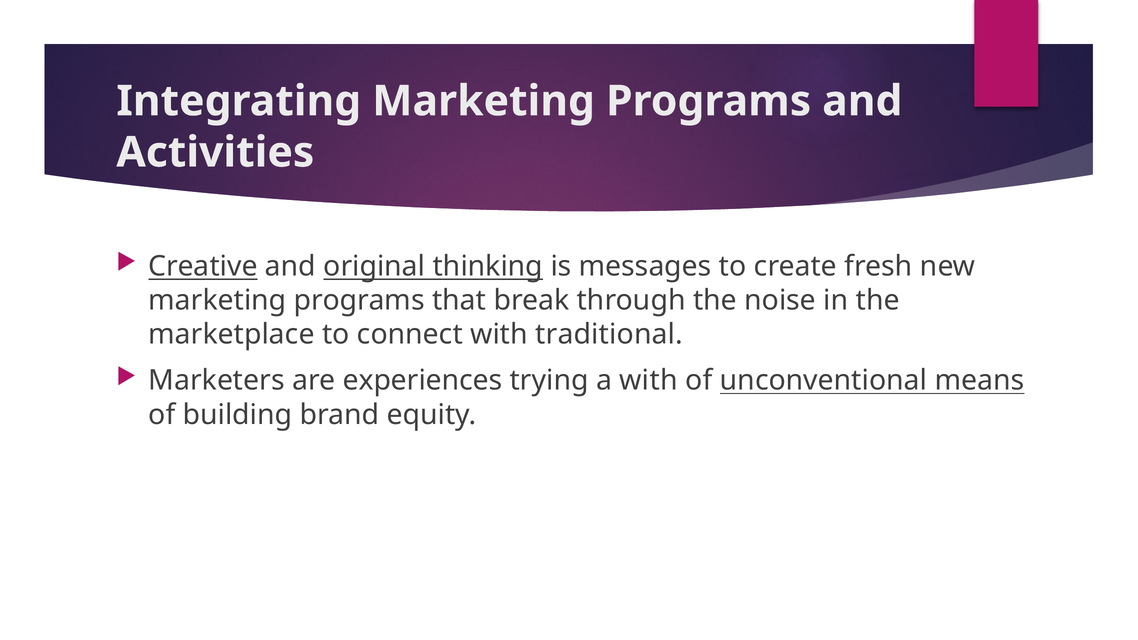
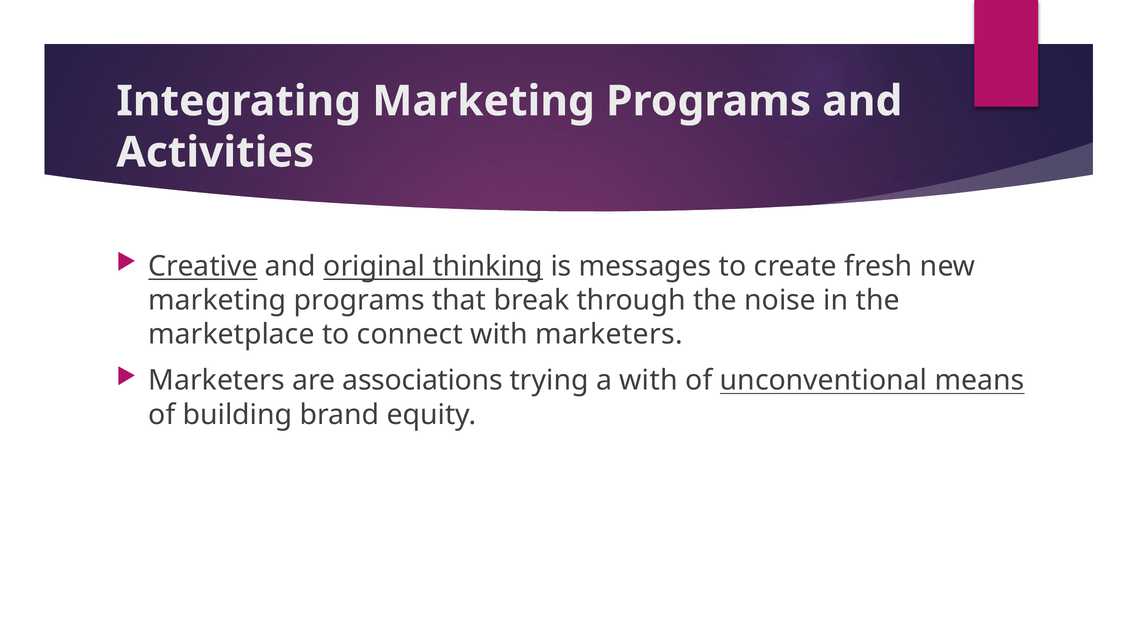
with traditional: traditional -> marketers (609, 335)
experiences: experiences -> associations (423, 381)
